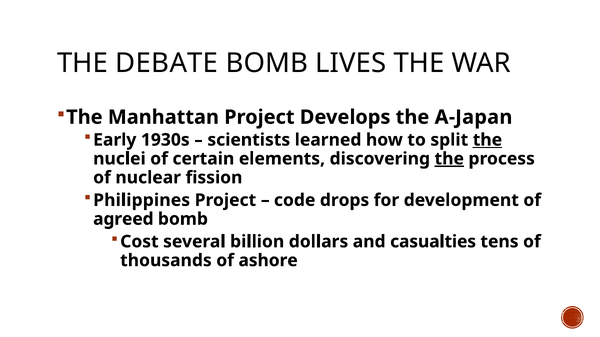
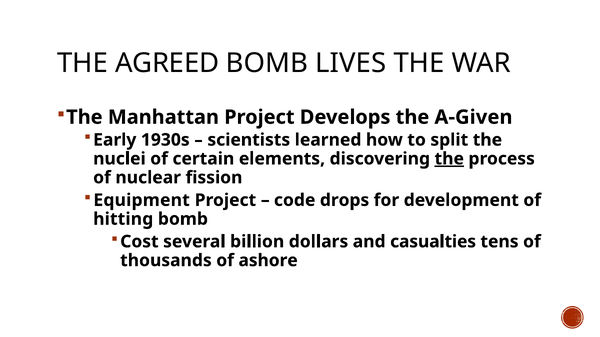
DEBATE: DEBATE -> AGREED (167, 63)
A-Japan: A-Japan -> A-Given (473, 117)
the underline: present -> none (487, 140)
Philippines: Philippines -> Equipment (142, 200)
agreed: agreed -> hitting (123, 219)
